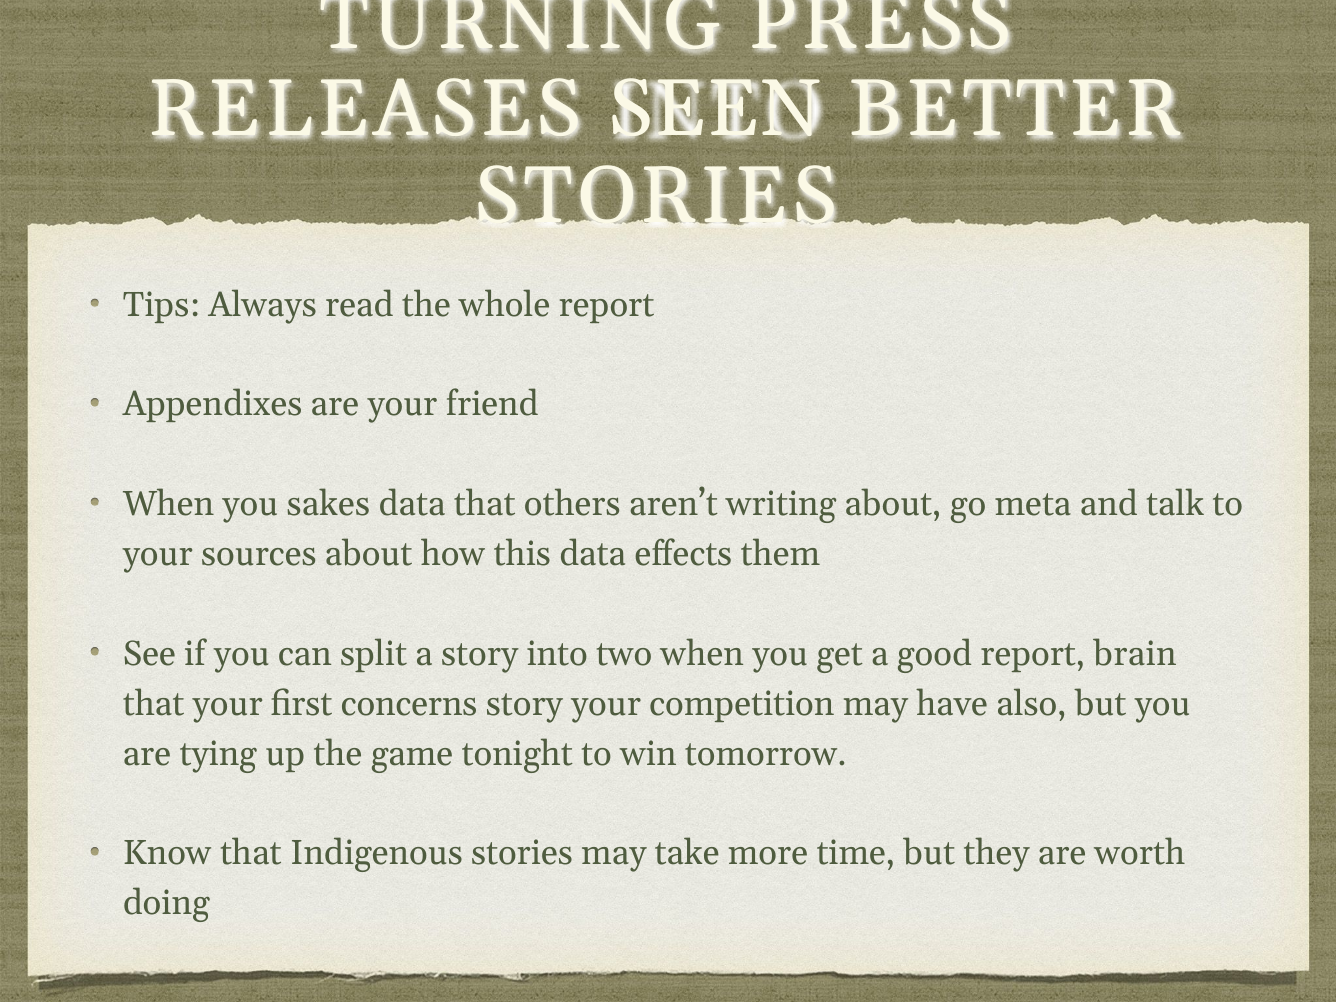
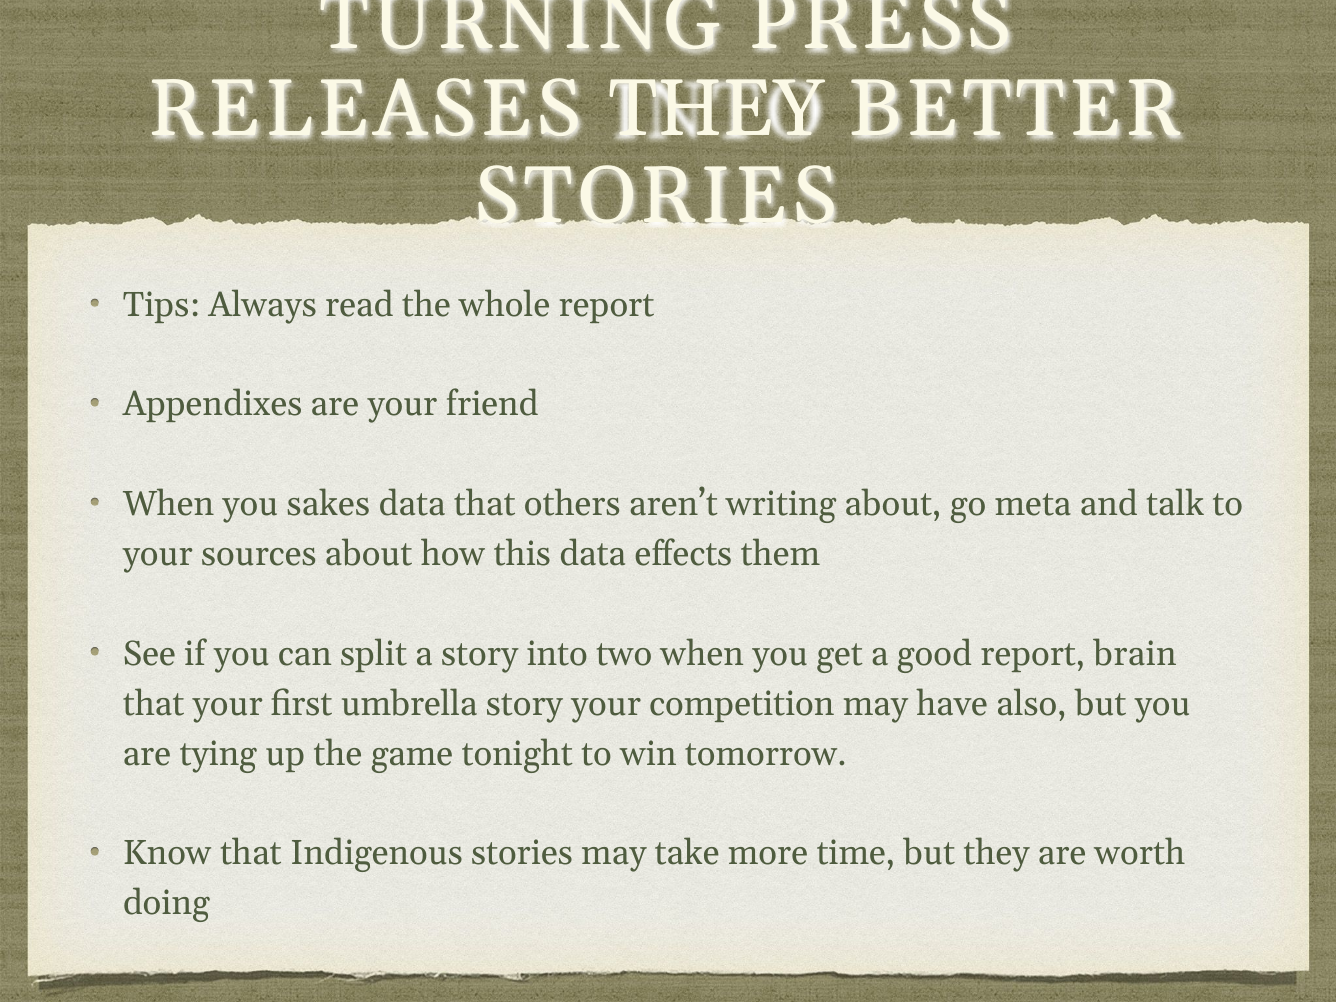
RELEASES SEEN: SEEN -> THEY (716, 109)
concerns: concerns -> umbrella (409, 704)
